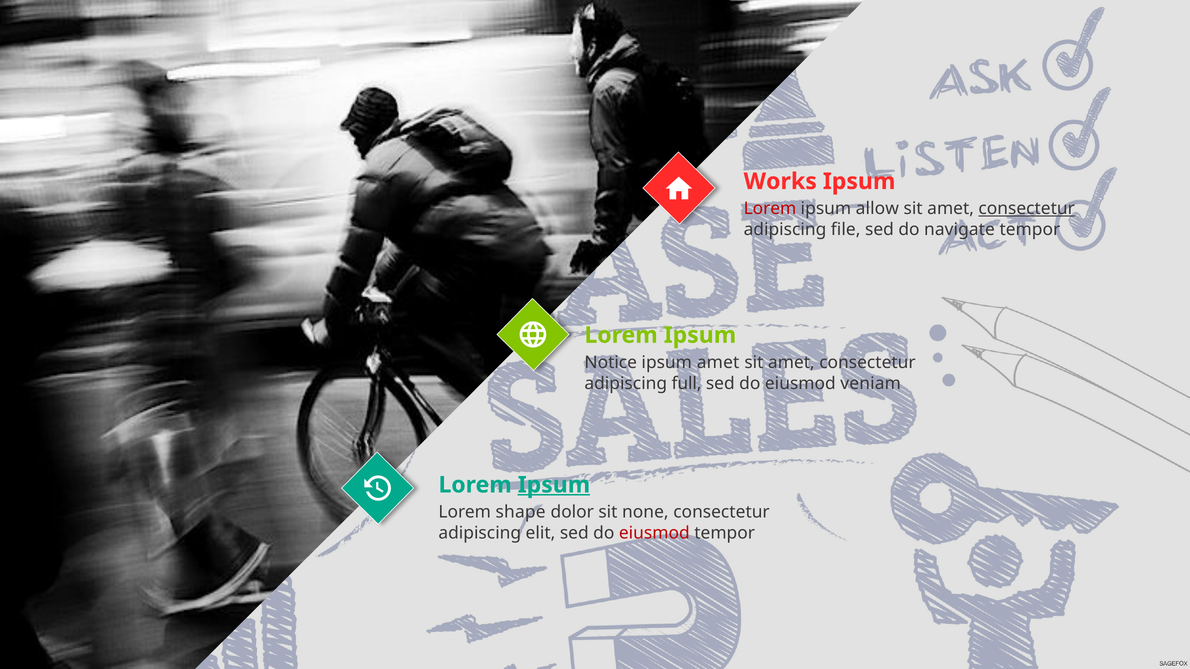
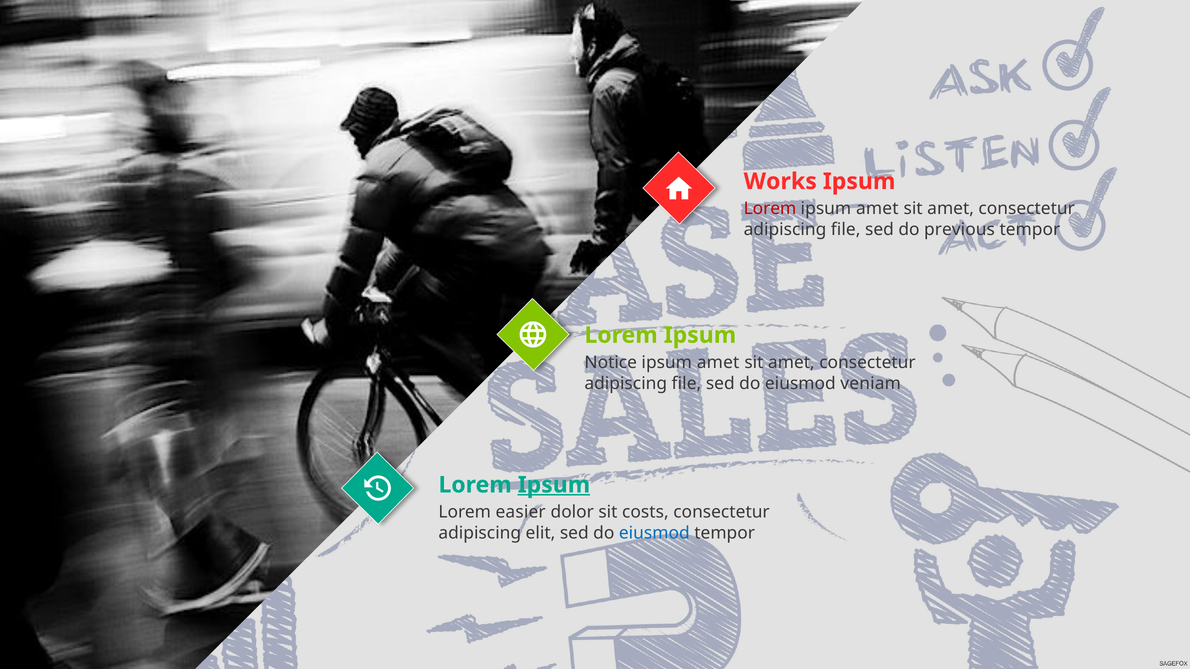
allow: allow -> amet (877, 209)
consectetur underline: present -> none (1027, 209)
navigate: navigate -> previous (959, 230)
full: full -> file (686, 383)
shape: shape -> easier (521, 512)
none: none -> costs (645, 512)
eiusmod colour: red -> blue (654, 533)
